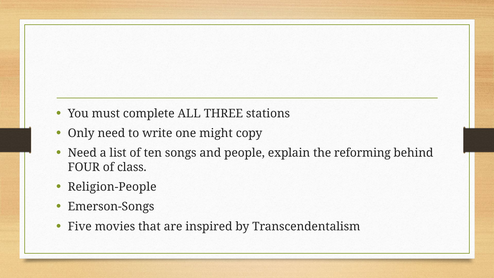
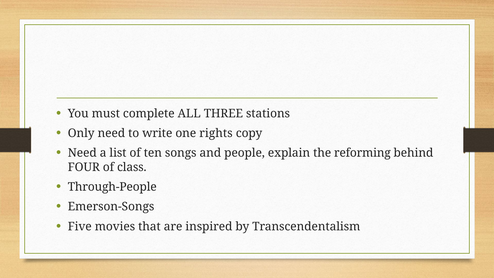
might: might -> rights (216, 133)
Religion-People: Religion-People -> Through-People (112, 187)
